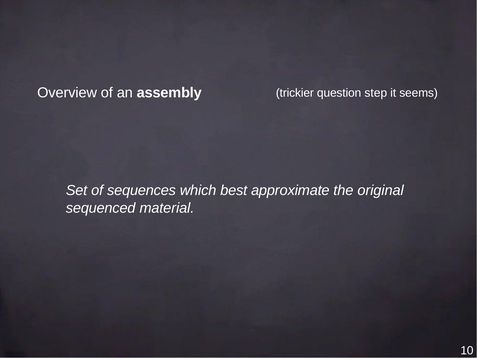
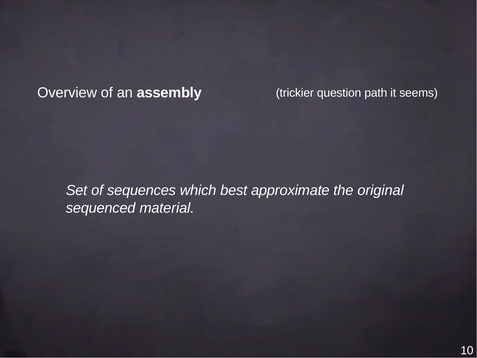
step: step -> path (376, 93)
